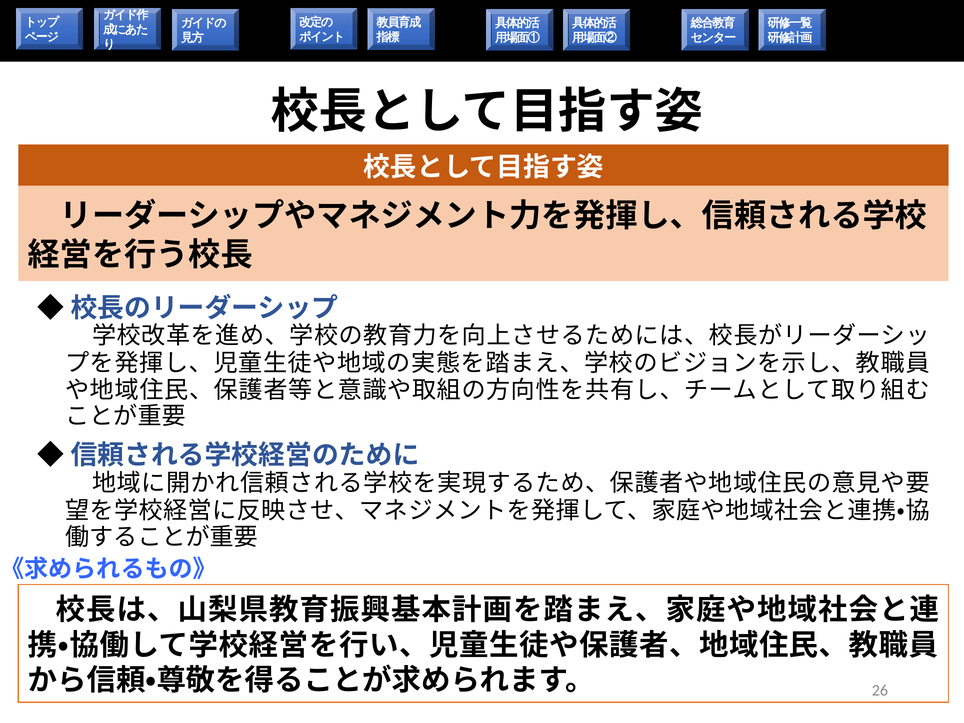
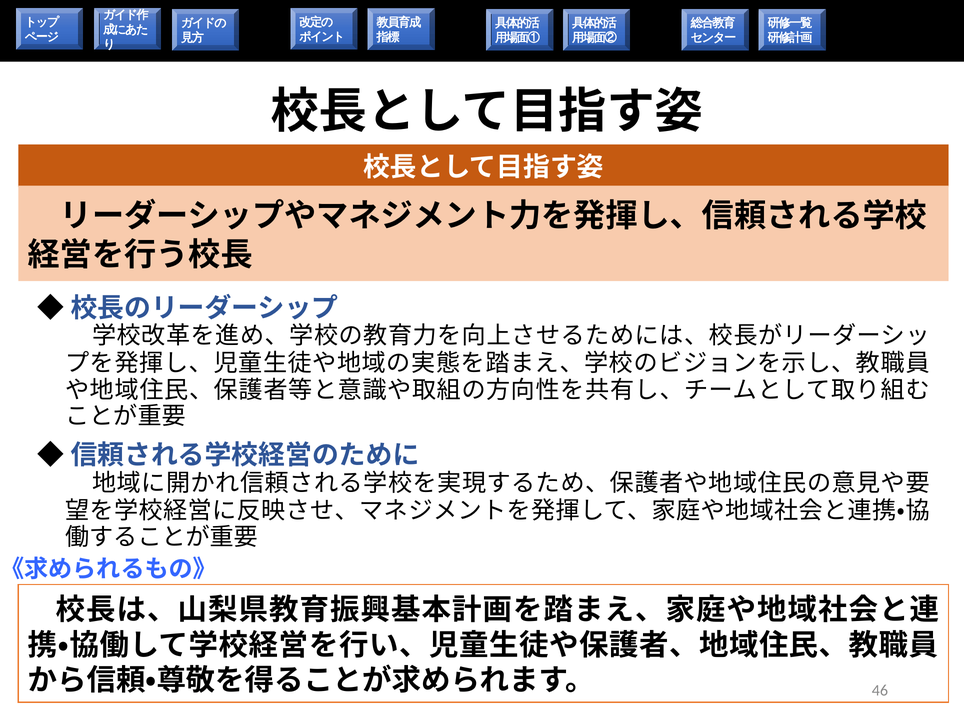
26: 26 -> 46 (880, 690)
